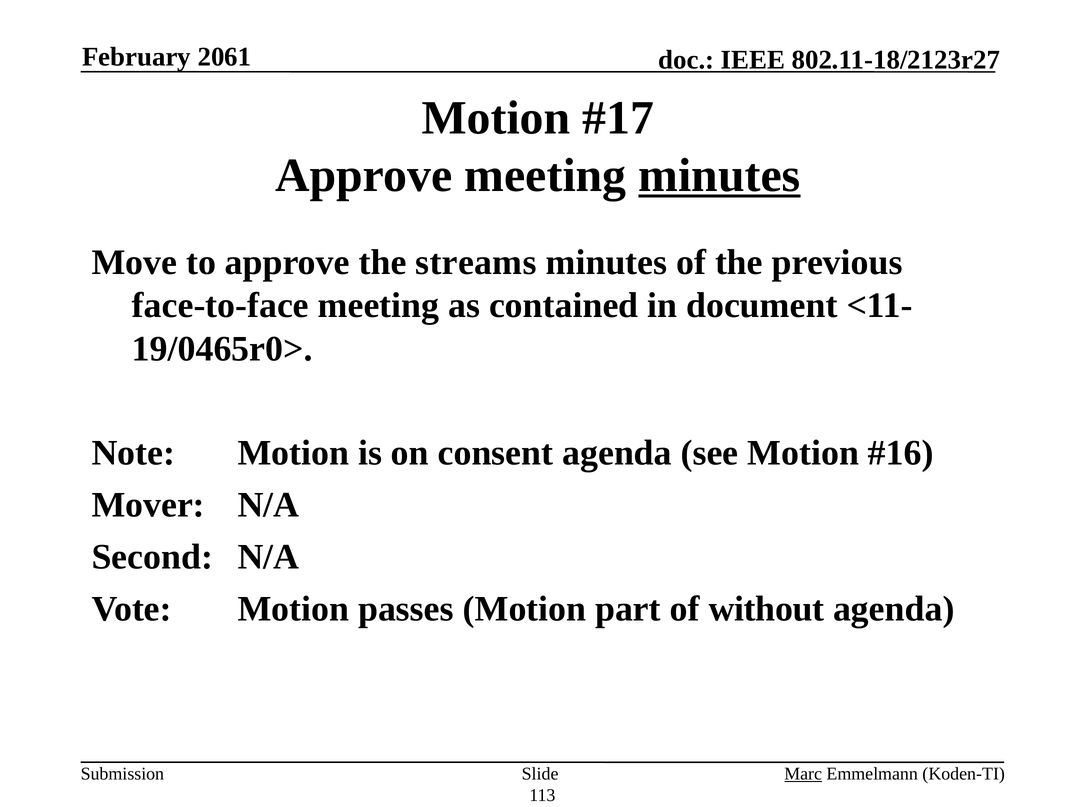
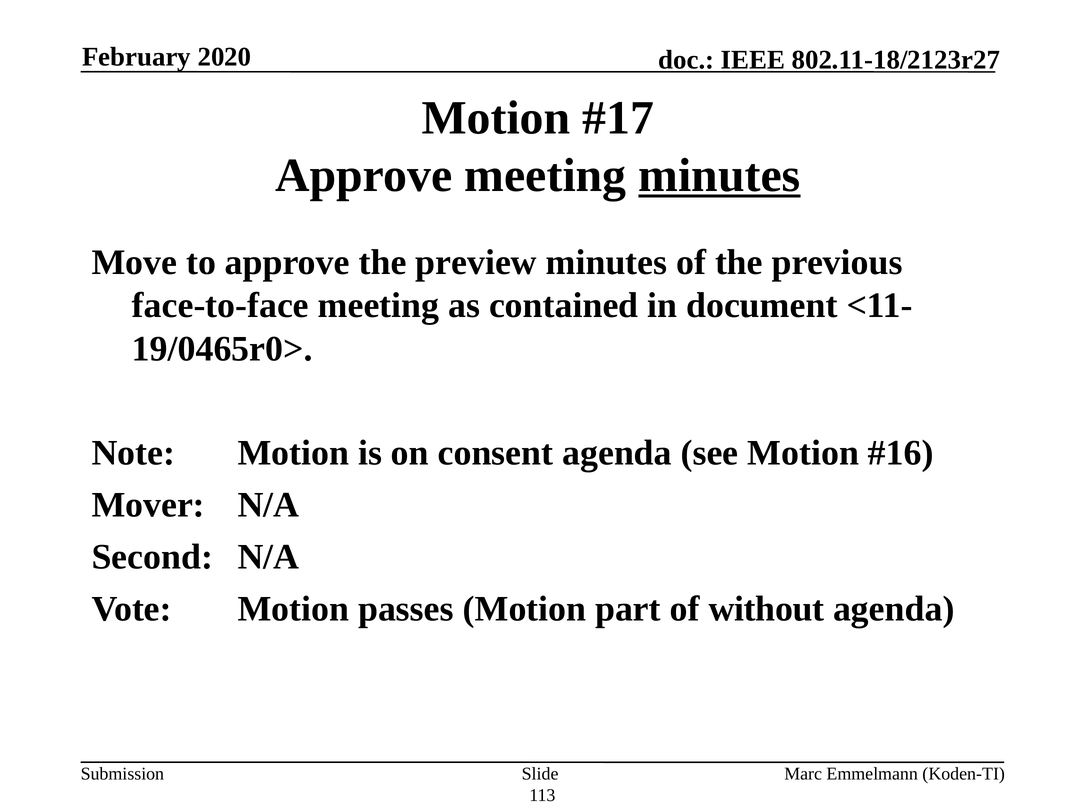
2061: 2061 -> 2020 (224, 57)
streams: streams -> preview (476, 263)
Marc underline: present -> none (803, 774)
